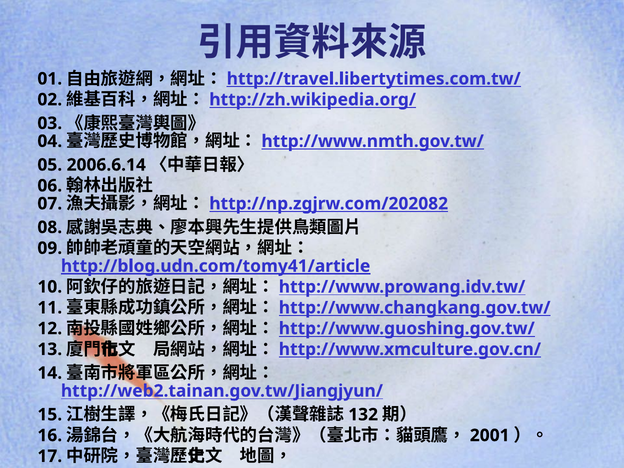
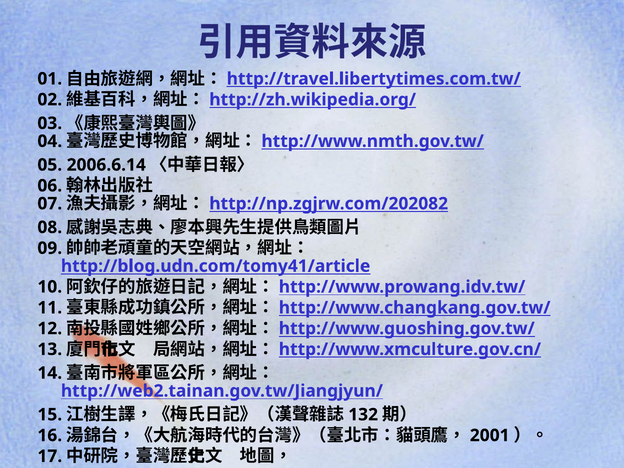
http://blog.udn.com/tomy41/article underline: present -> none (216, 266)
